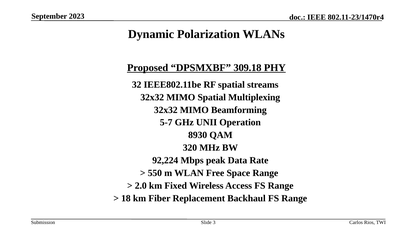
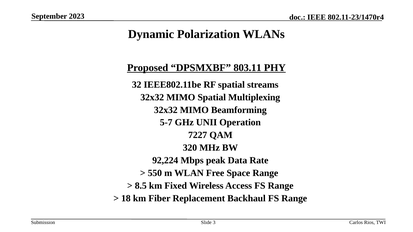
309.18: 309.18 -> 803.11 (247, 68)
8930: 8930 -> 7227 (198, 135)
2.0: 2.0 -> 8.5 (141, 186)
